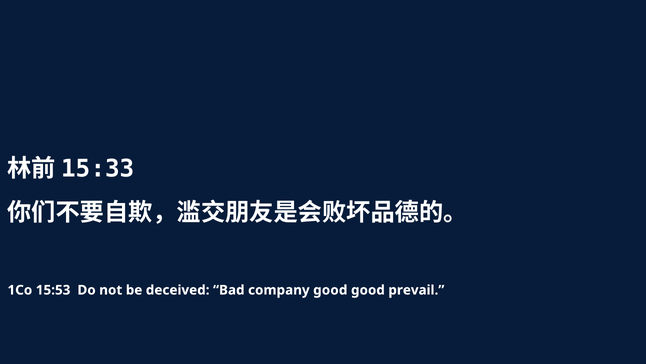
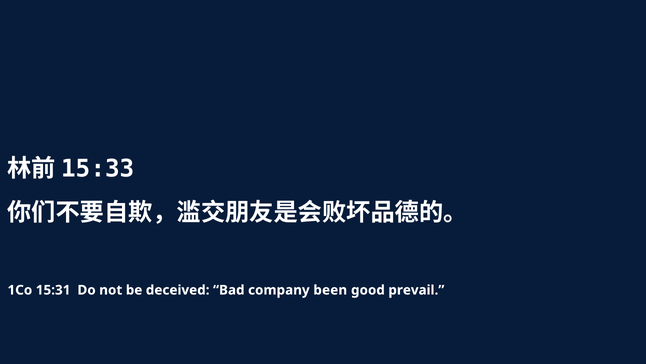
15:53: 15:53 -> 15:31 (53, 290)
company good: good -> been (330, 290)
